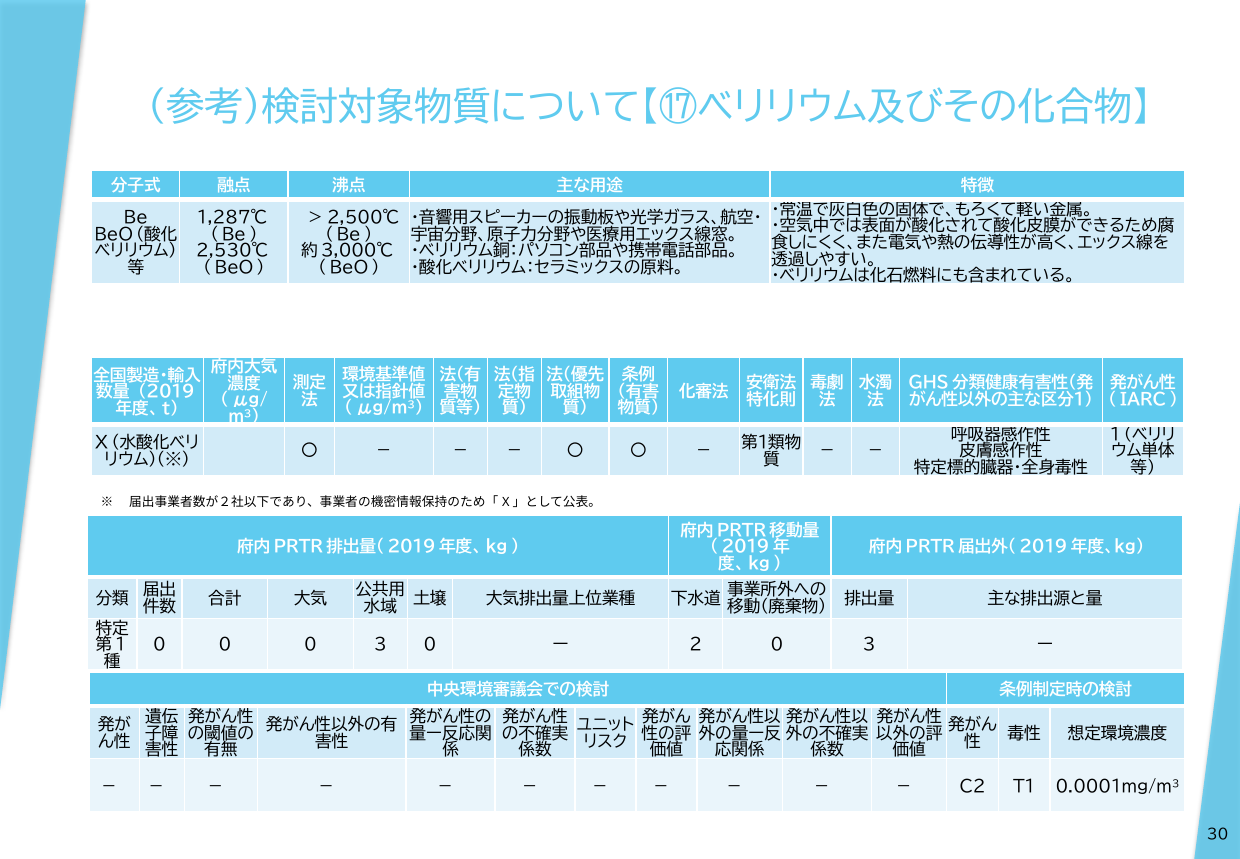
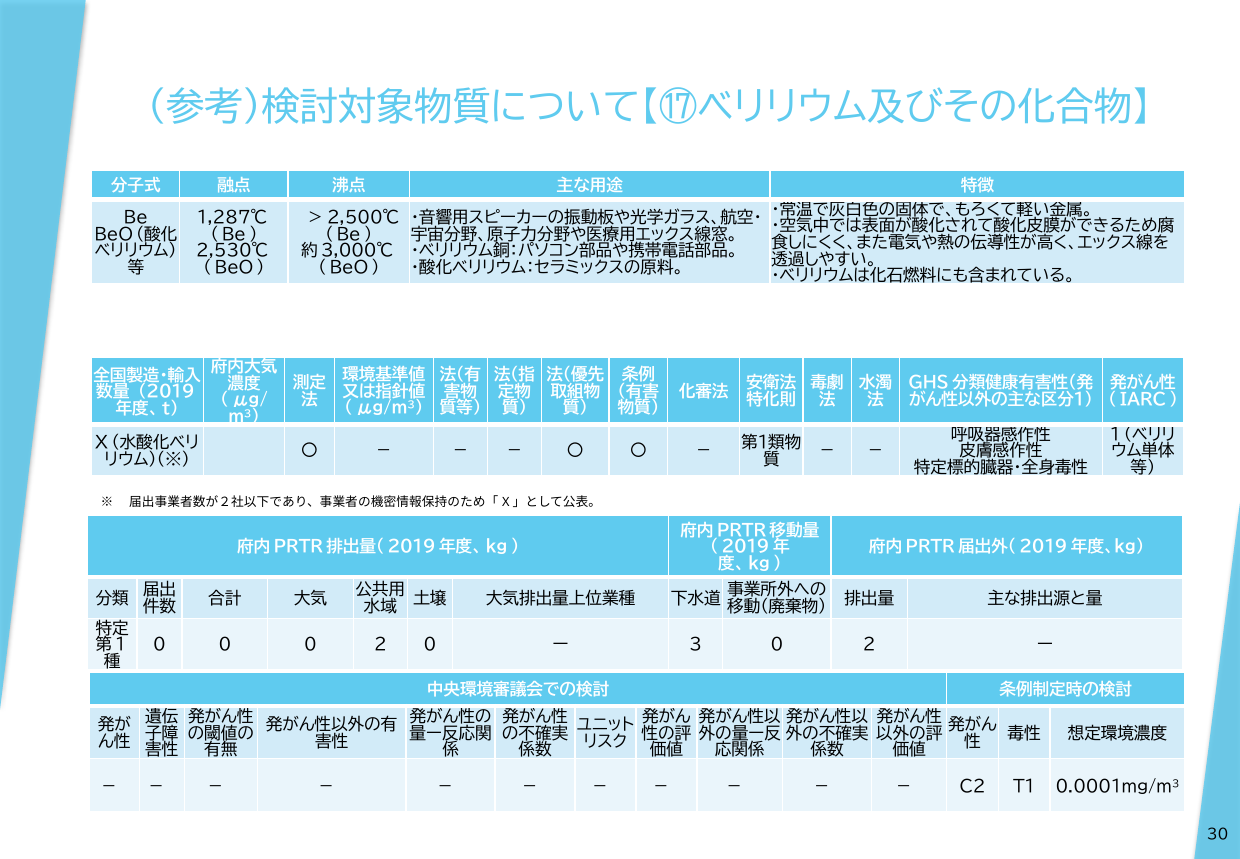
0 0 3: 3 -> 2 (380, 645)
2: 2 -> 3 (696, 645)
3: 3 -> 2 (869, 645)
